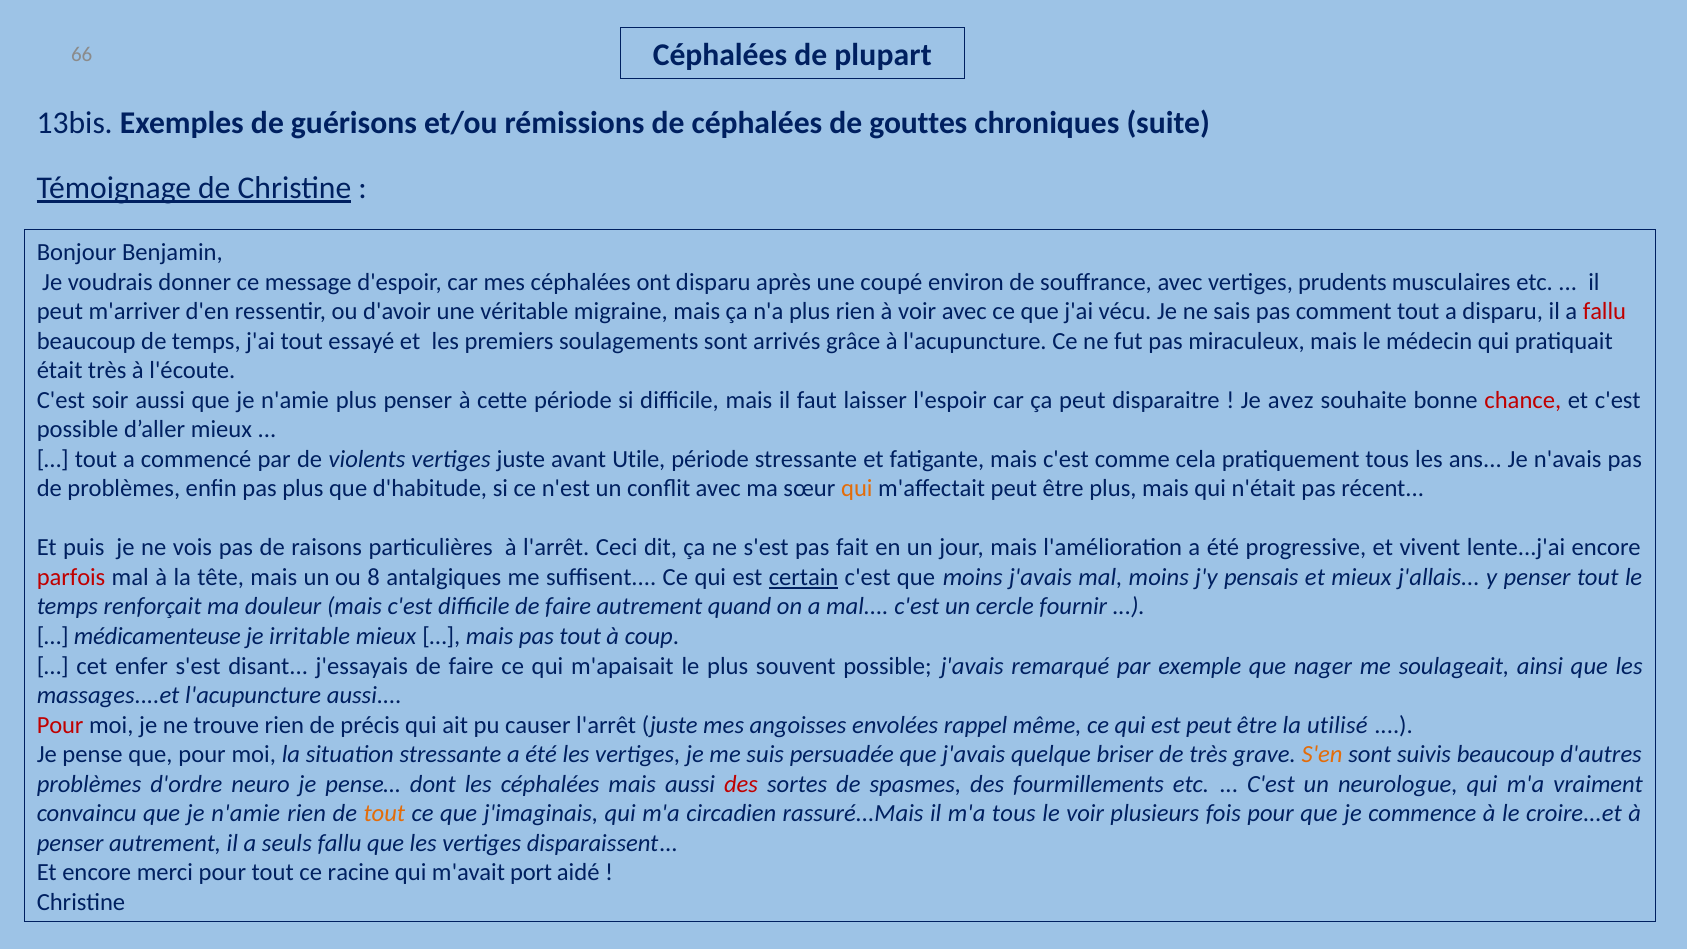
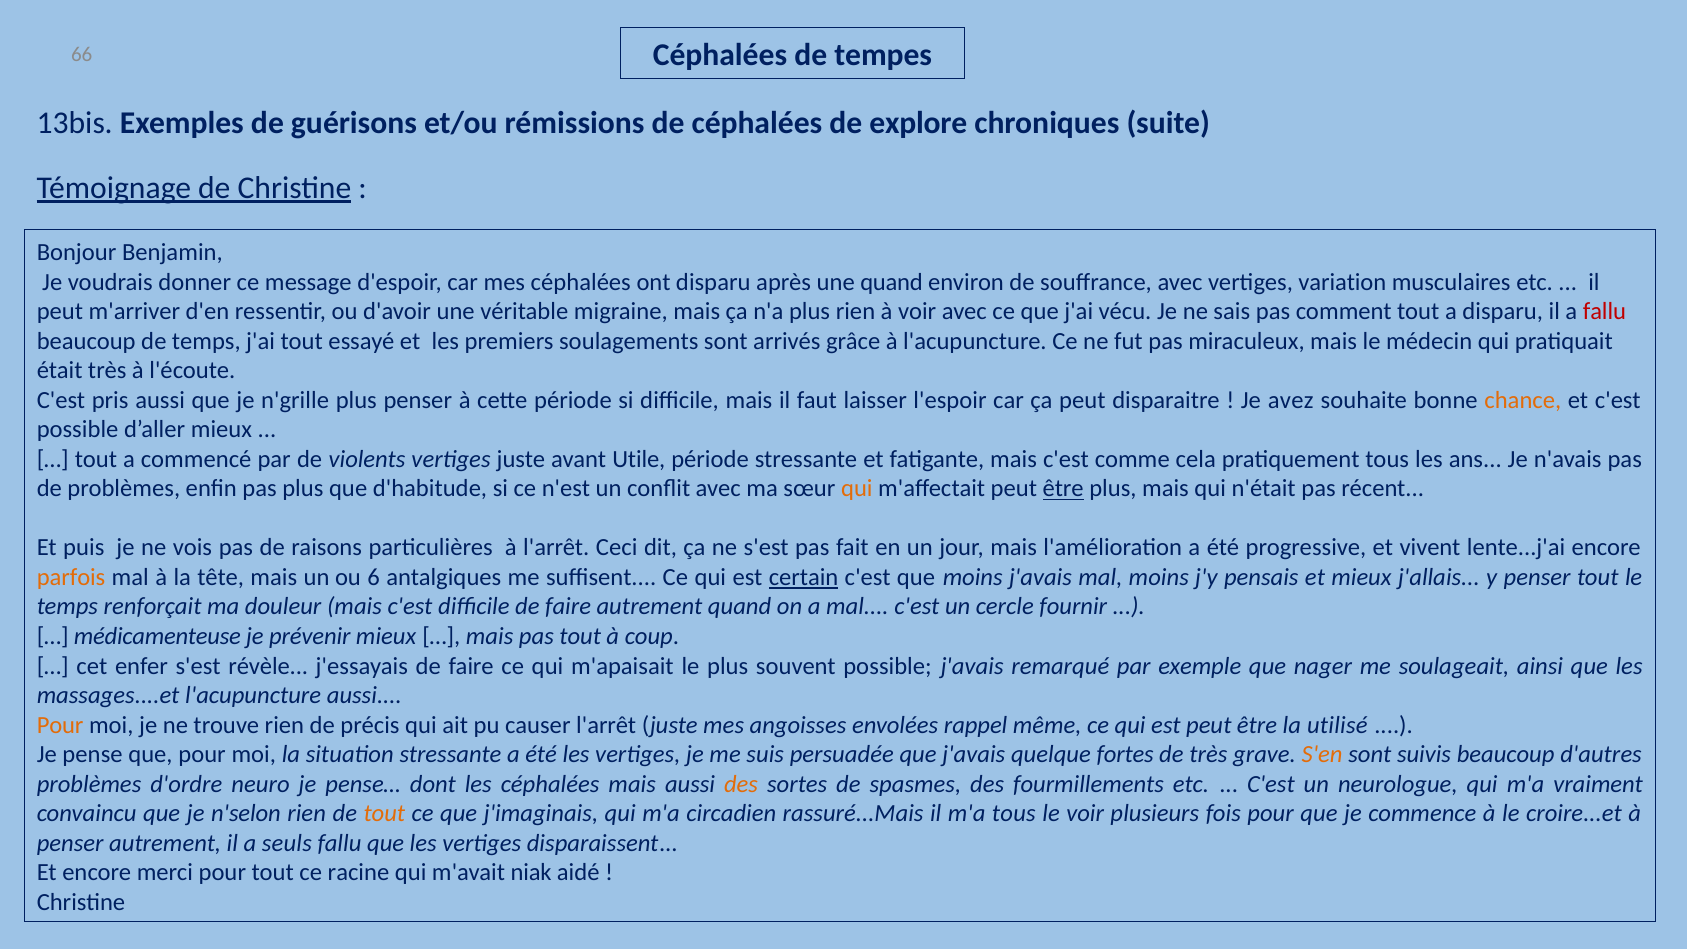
plupart: plupart -> tempes (883, 55)
gouttes: gouttes -> explore (918, 123)
une coupé: coupé -> quand (892, 282)
prudents: prudents -> variation (1342, 282)
soir: soir -> pris (110, 400)
aussi que je n'amie: n'amie -> n'grille (295, 400)
chance colour: red -> orange (1523, 400)
être underline: none -> present (1063, 489)
parfois colour: red -> orange (71, 577)
8: 8 -> 6 (374, 577)
irritable: irritable -> prévenir (310, 636)
disant: disant -> révèle (268, 666)
Pour colour: red -> orange (60, 725)
briser: briser -> fortes (1125, 755)
des colour: red -> orange (741, 784)
convaincu que je n'amie: n'amie -> n'selon (246, 814)
port: port -> niak (531, 873)
